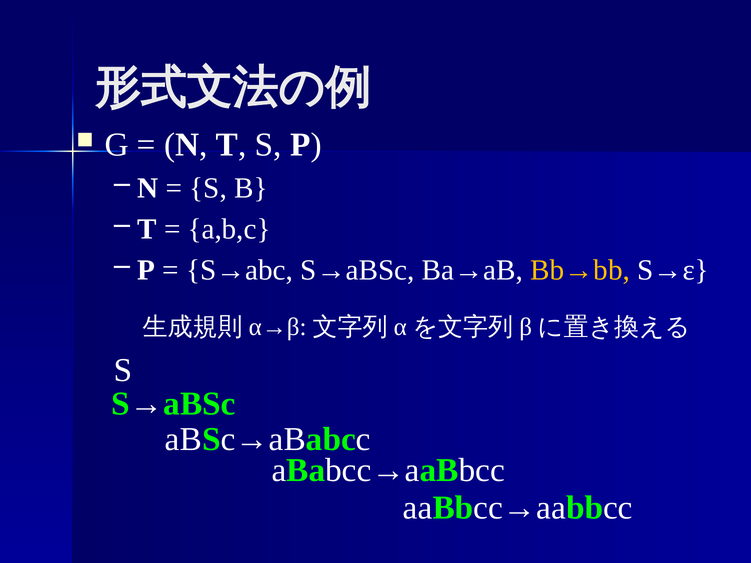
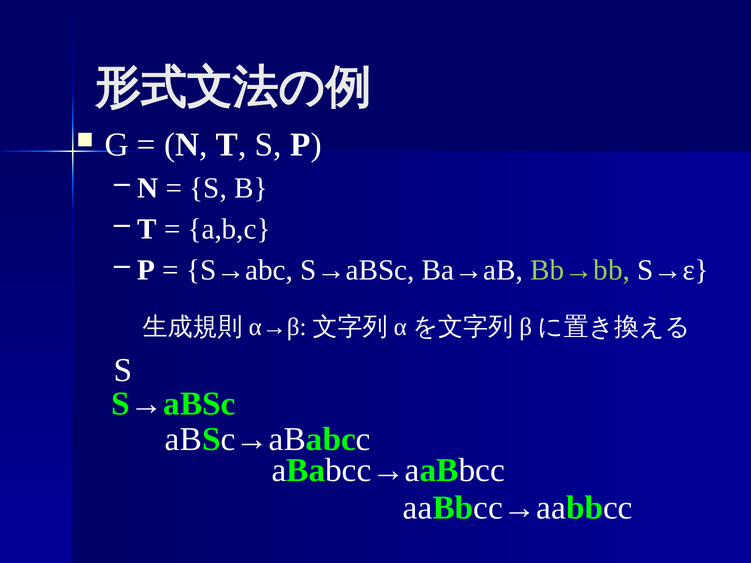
Bb→bb colour: yellow -> light green (580, 270)
